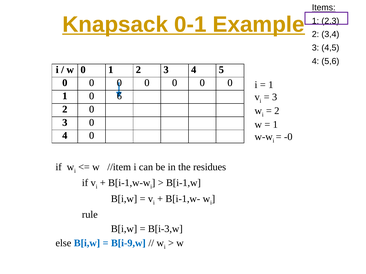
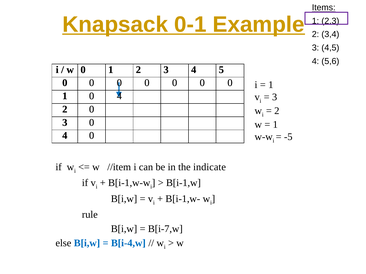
6: 6 -> 4 (119, 96)
-0: -0 -> -5 (288, 137)
residues: residues -> indicate (210, 167)
B[i-3,w: B[i-3,w -> B[i-7,w (165, 229)
B[i-9,w: B[i-9,w -> B[i-4,w (128, 243)
